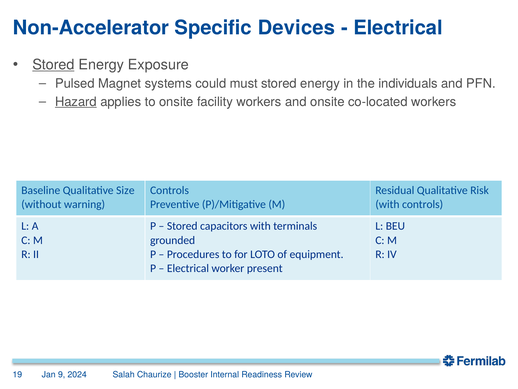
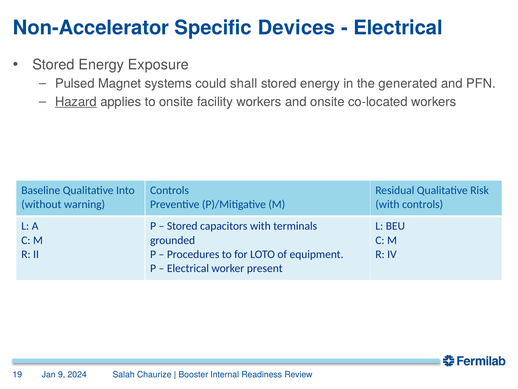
Stored underline: present -> none (53, 65)
must: must -> shall (244, 84)
individuals: individuals -> generated (408, 84)
Size: Size -> Into (125, 190)
